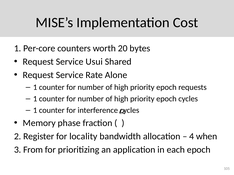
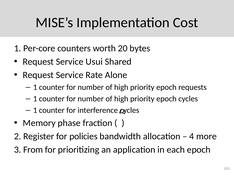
locality: locality -> policies (83, 137)
when: when -> more (207, 137)
